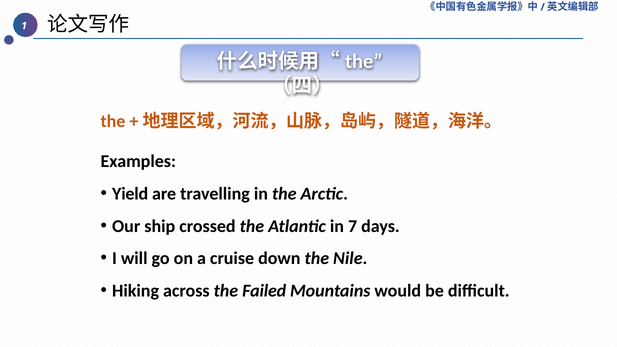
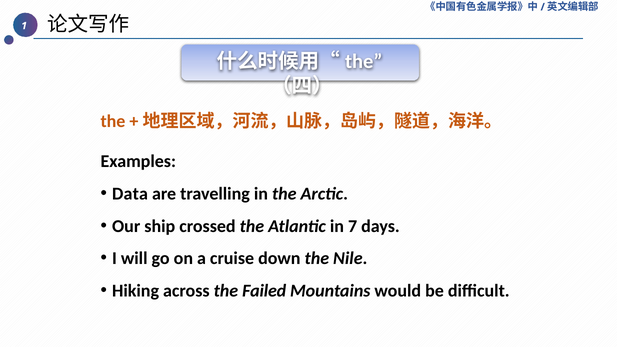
Yield: Yield -> Data (130, 194)
